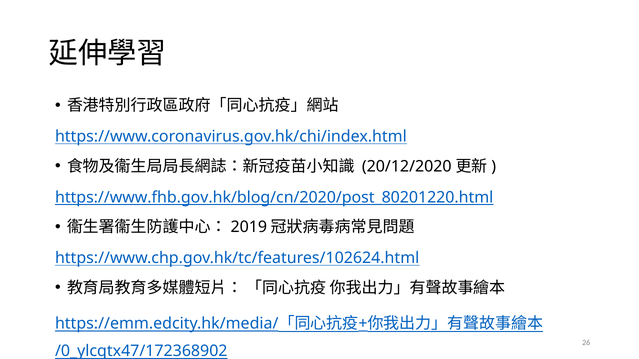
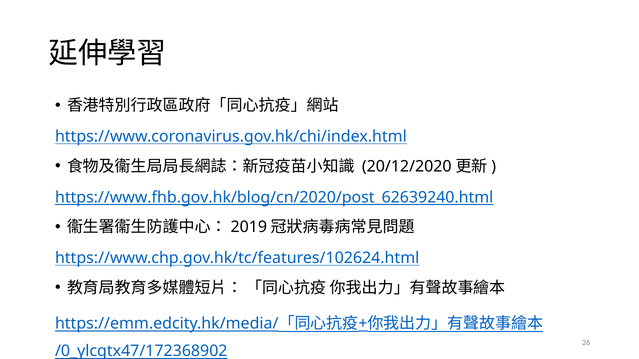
https://www.fhb.gov.hk/blog/cn/2020/post_80201220.html: https://www.fhb.gov.hk/blog/cn/2020/post_80201220.html -> https://www.fhb.gov.hk/blog/cn/2020/post_62639240.html (274, 198)
